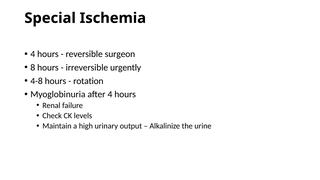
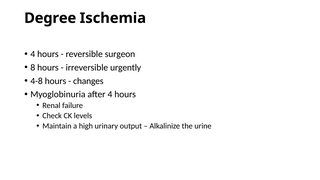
Special: Special -> Degree (50, 18)
rotation: rotation -> changes (88, 81)
